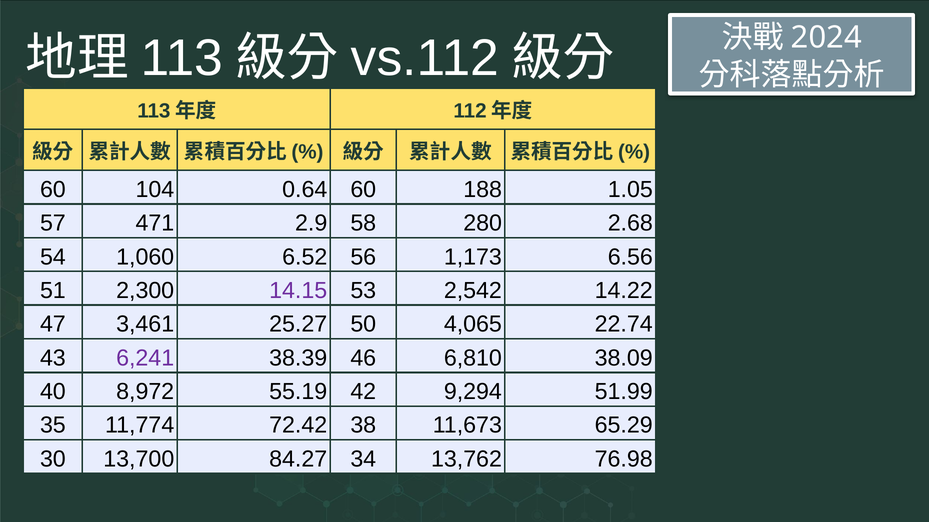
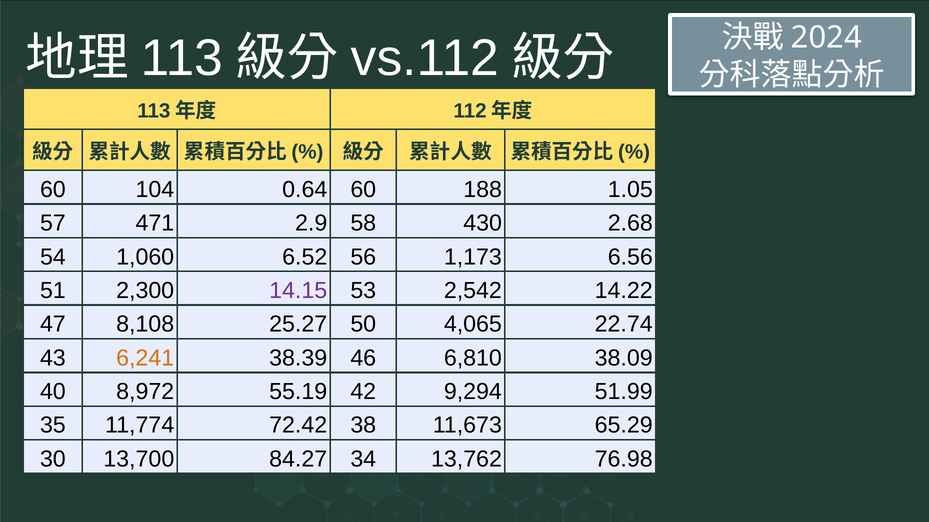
280: 280 -> 430 (483, 223)
3,461: 3,461 -> 8,108 (145, 325)
6,241 colour: purple -> orange (145, 358)
